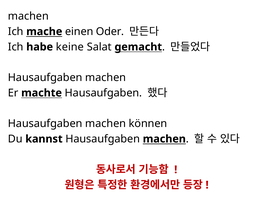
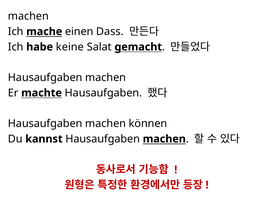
Oder: Oder -> Dass (110, 32)
